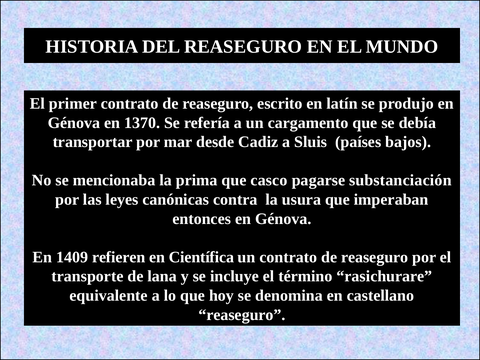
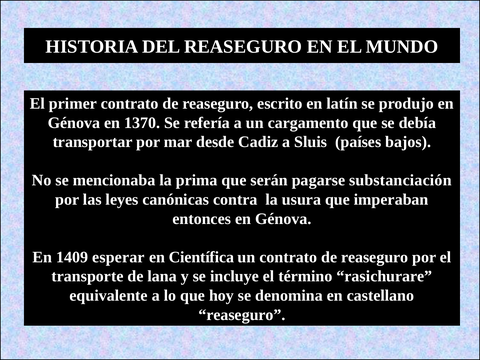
casco: casco -> serán (269, 180)
refieren: refieren -> esperar (119, 257)
